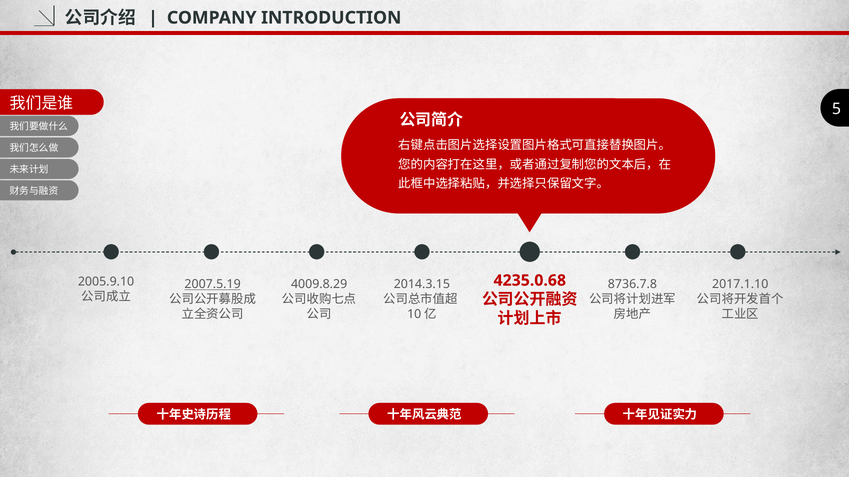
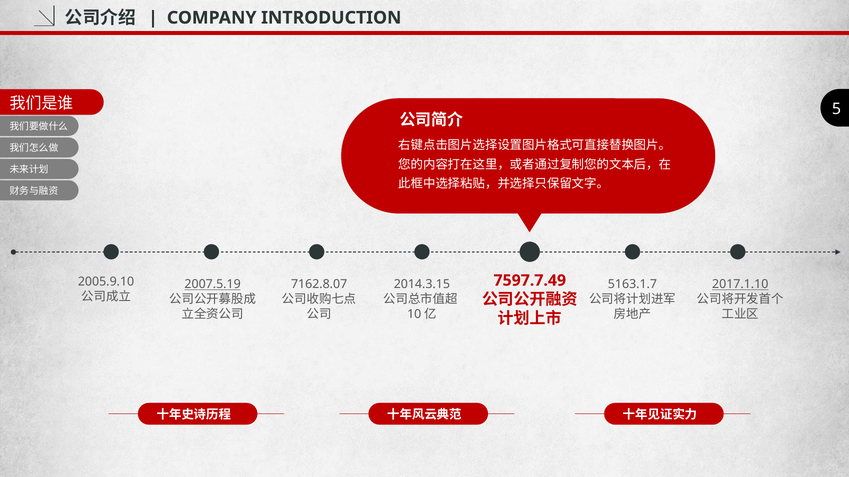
4235.0.68: 4235.0.68 -> 7597.7.49 (530, 281)
4009.8.29: 4009.8.29 -> 7162.8.07 (319, 285)
8736.7.8: 8736.7.8 -> 5163.1.7 (632, 285)
2017.1.10 underline: none -> present (740, 285)
